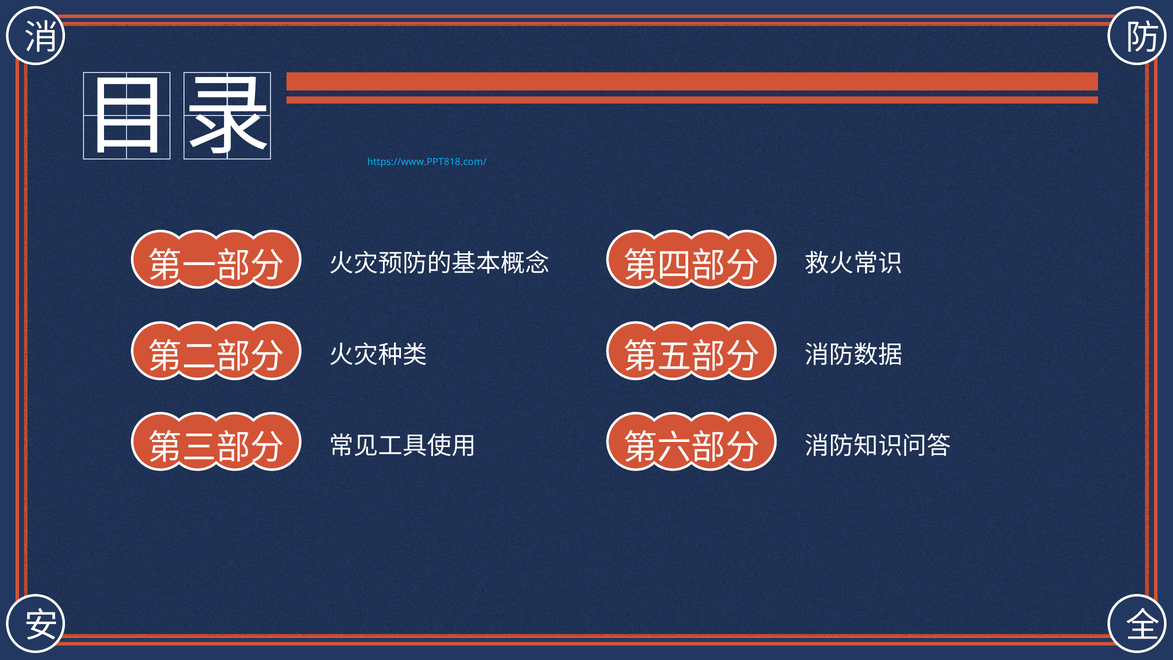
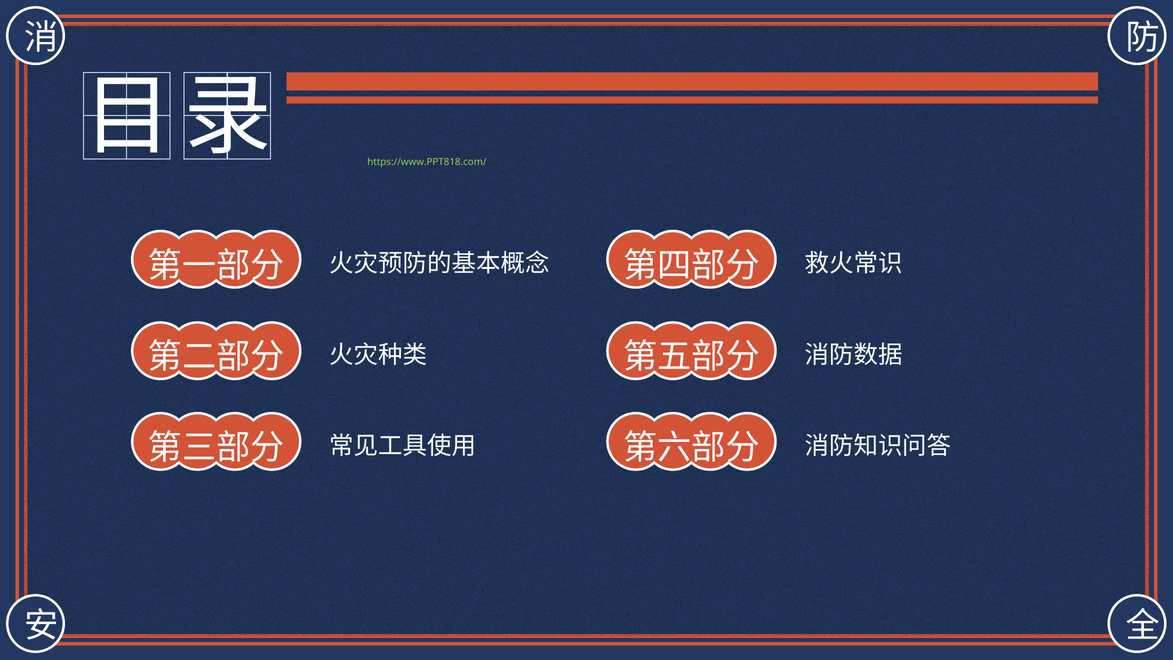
https://www.PPT818.com/ colour: light blue -> light green (427, 162)
